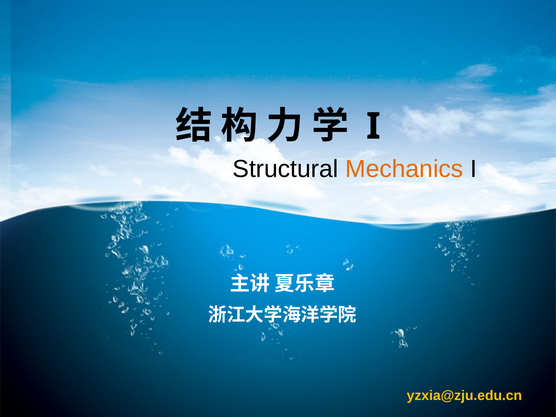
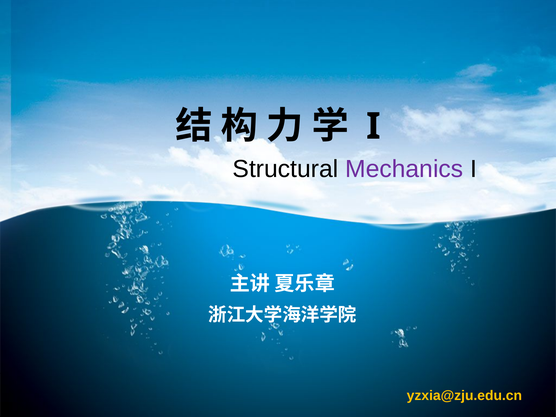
Mechanics colour: orange -> purple (404, 169)
